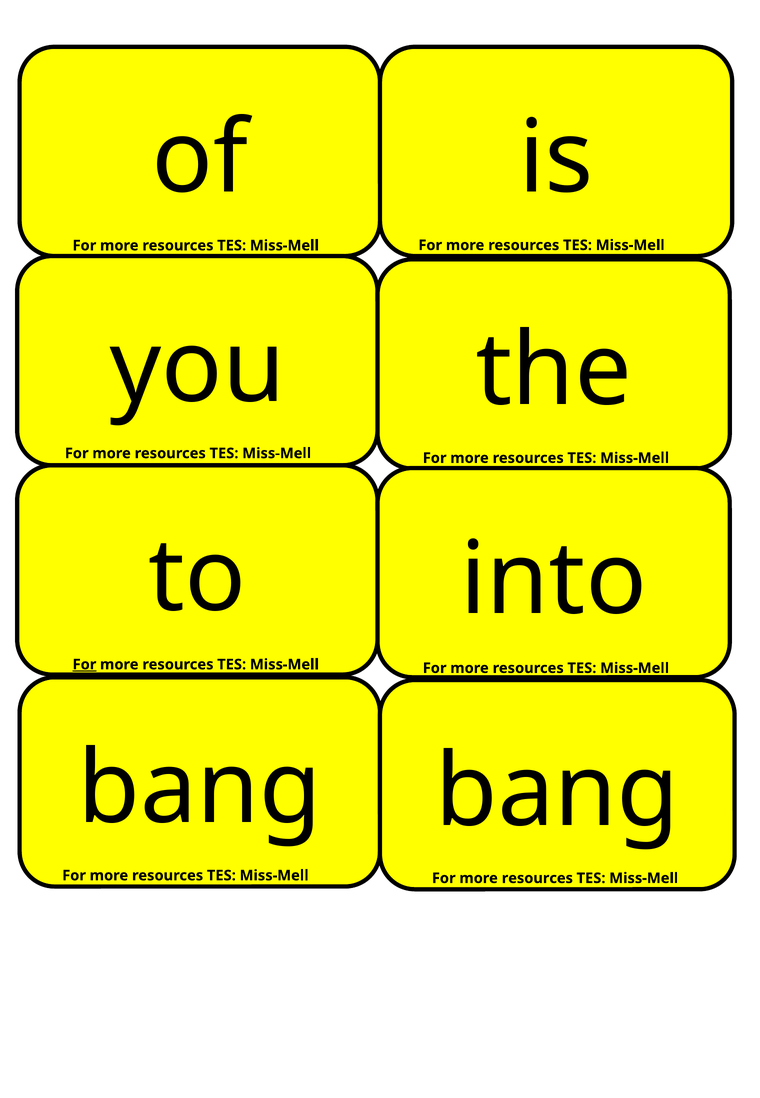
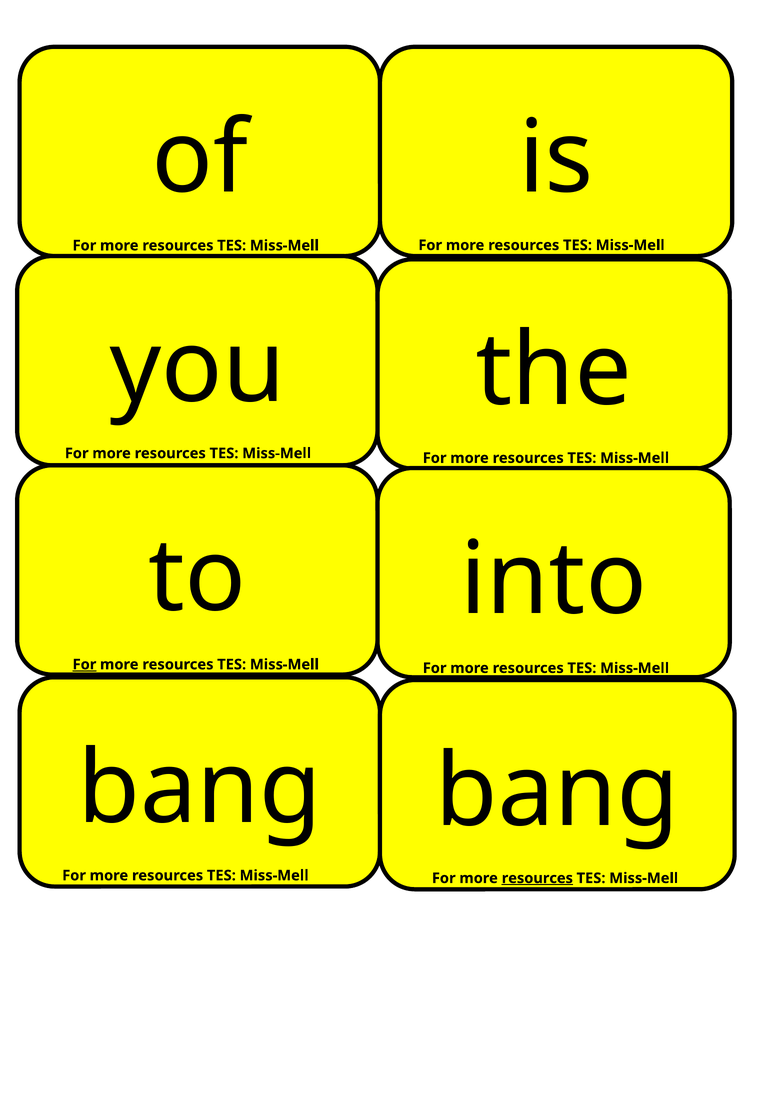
resources underline: none -> present (537, 878)
